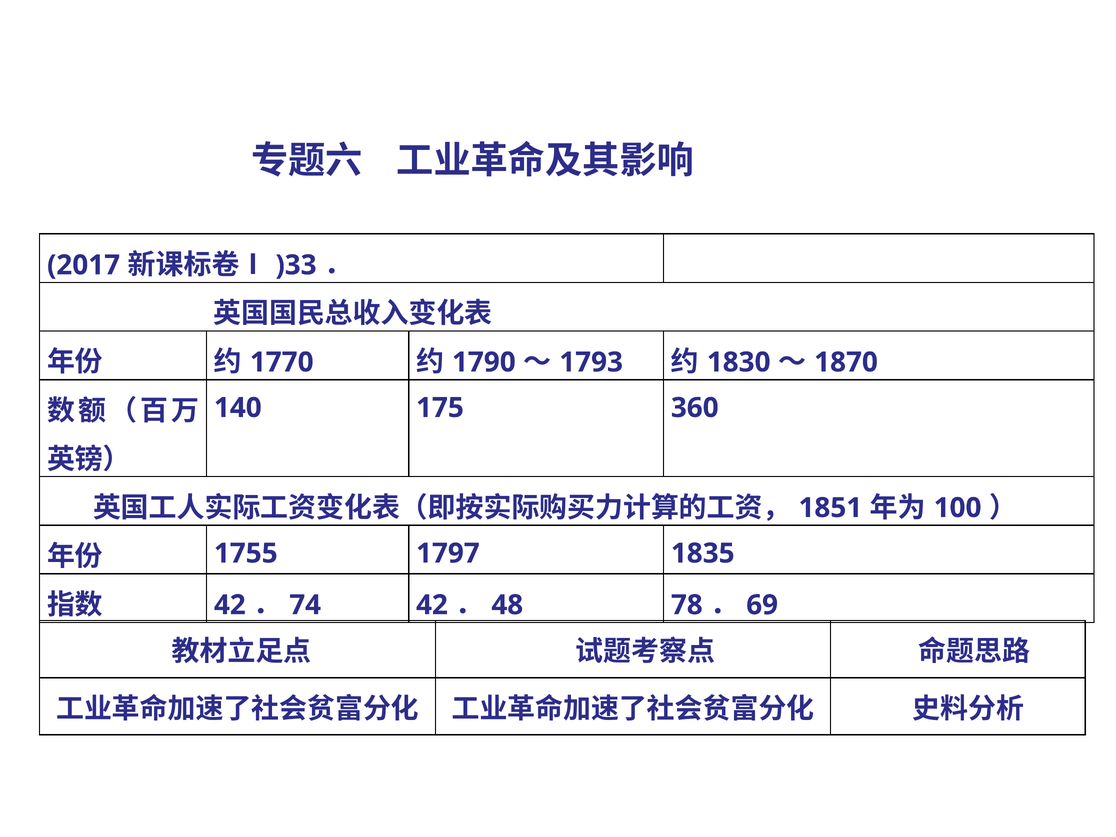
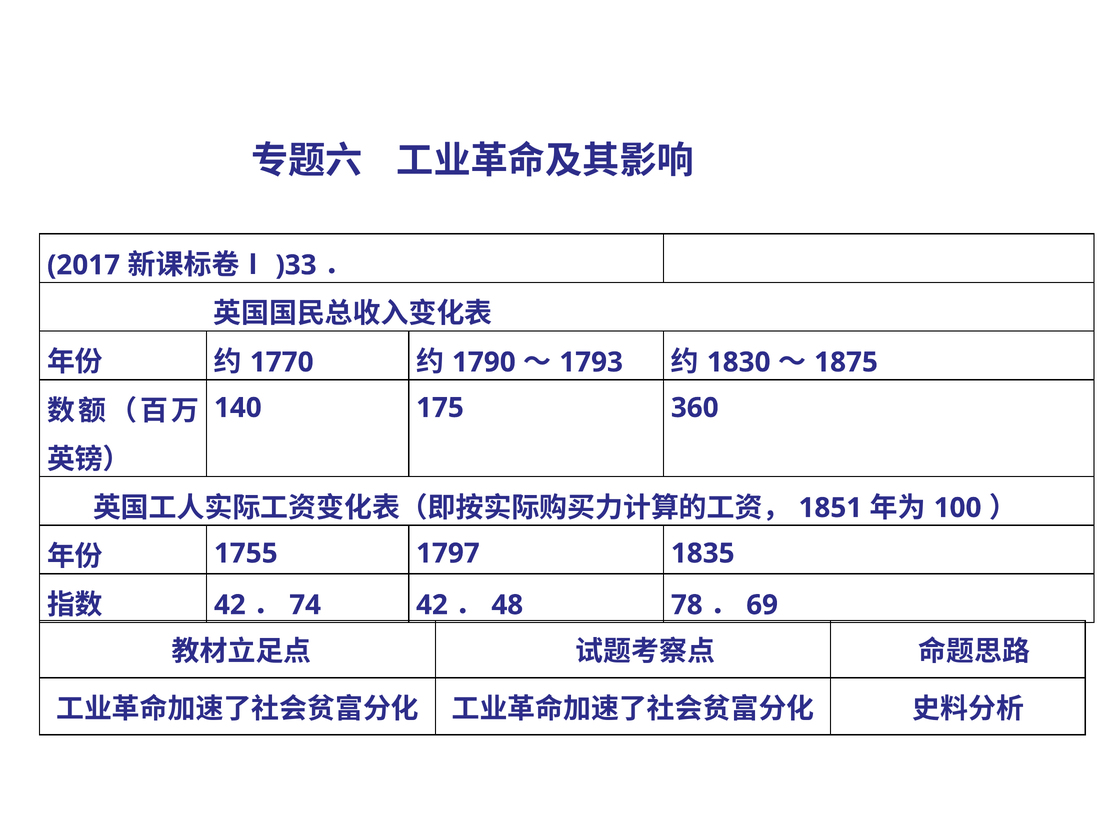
1870: 1870 -> 1875 (846, 362)
